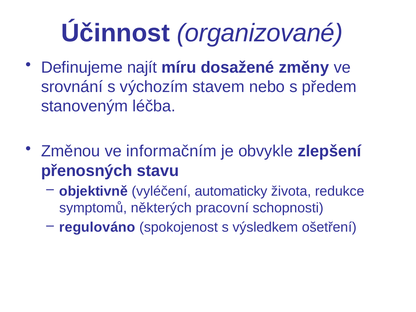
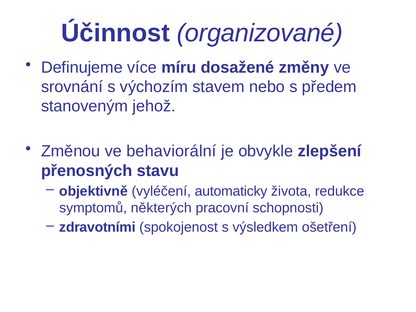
najít: najít -> více (142, 67)
léčba: léčba -> jehož (154, 106)
informačním: informačním -> behaviorální (171, 151)
regulováno: regulováno -> zdravotními (97, 227)
